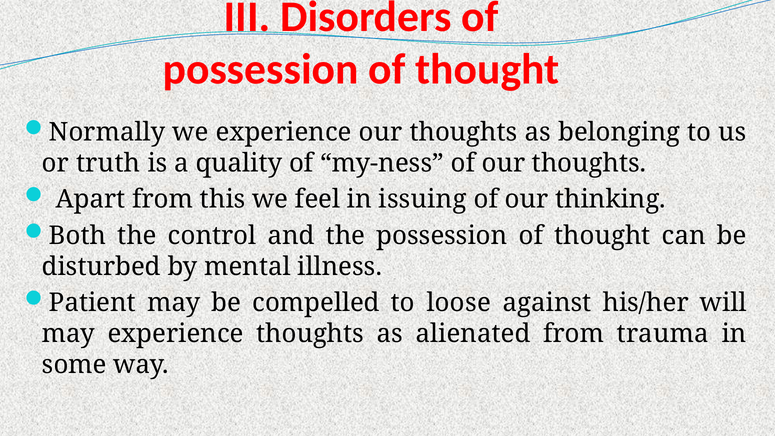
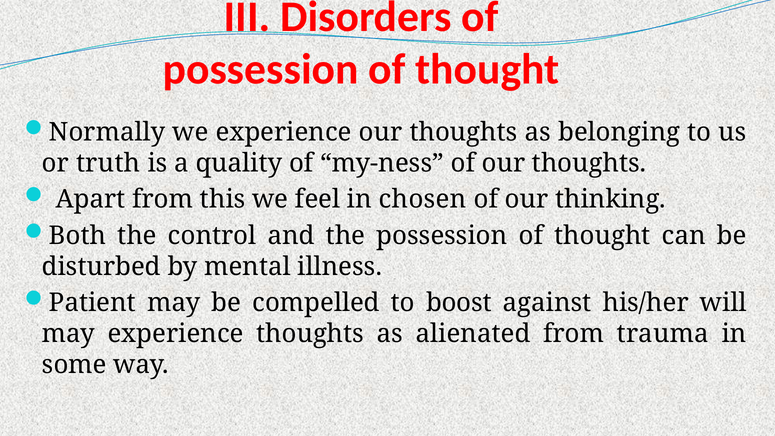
issuing: issuing -> chosen (423, 199)
loose: loose -> boost (459, 303)
